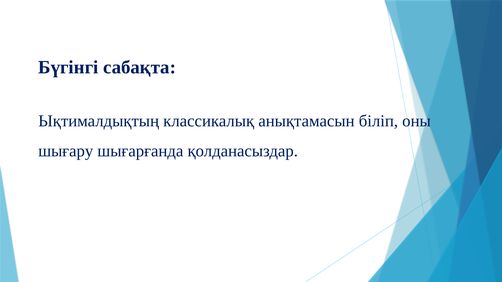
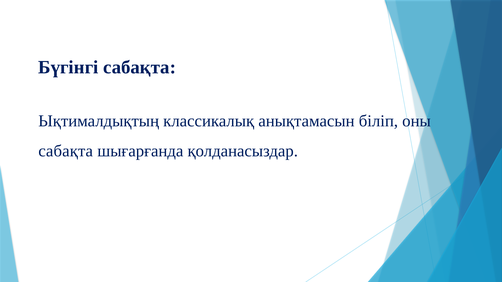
шығару: шығару -> сабақта (66, 151)
